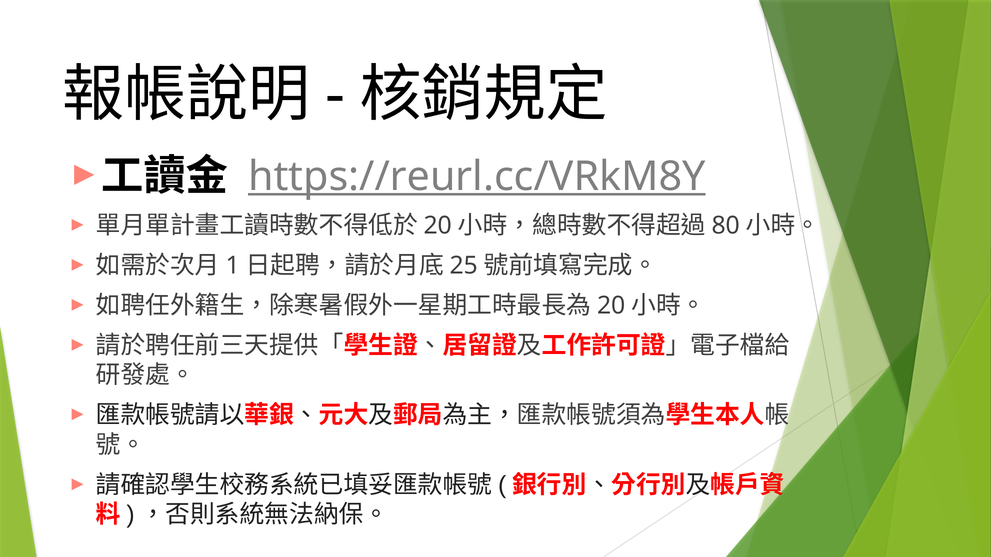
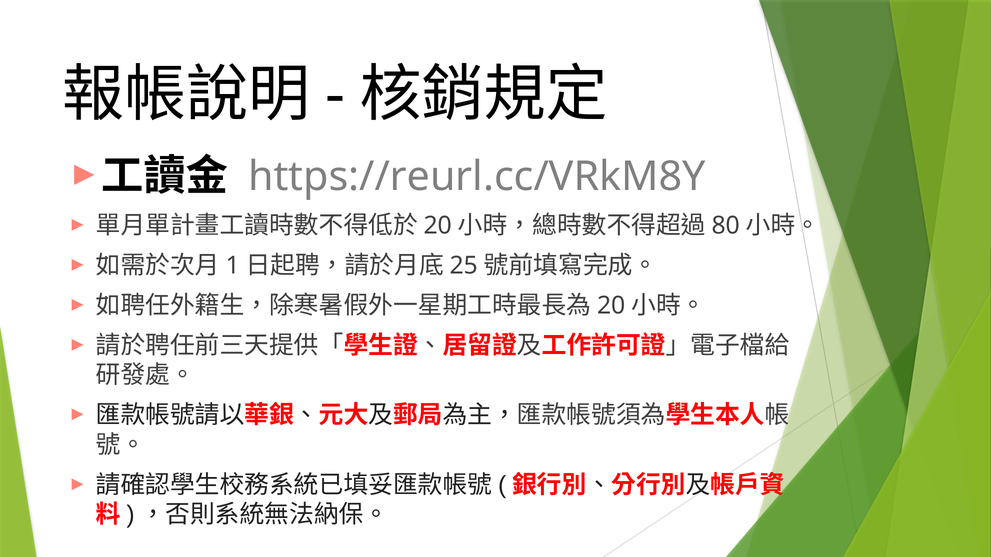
https://reurl.cc/VRkM8Y underline: present -> none (477, 177)
